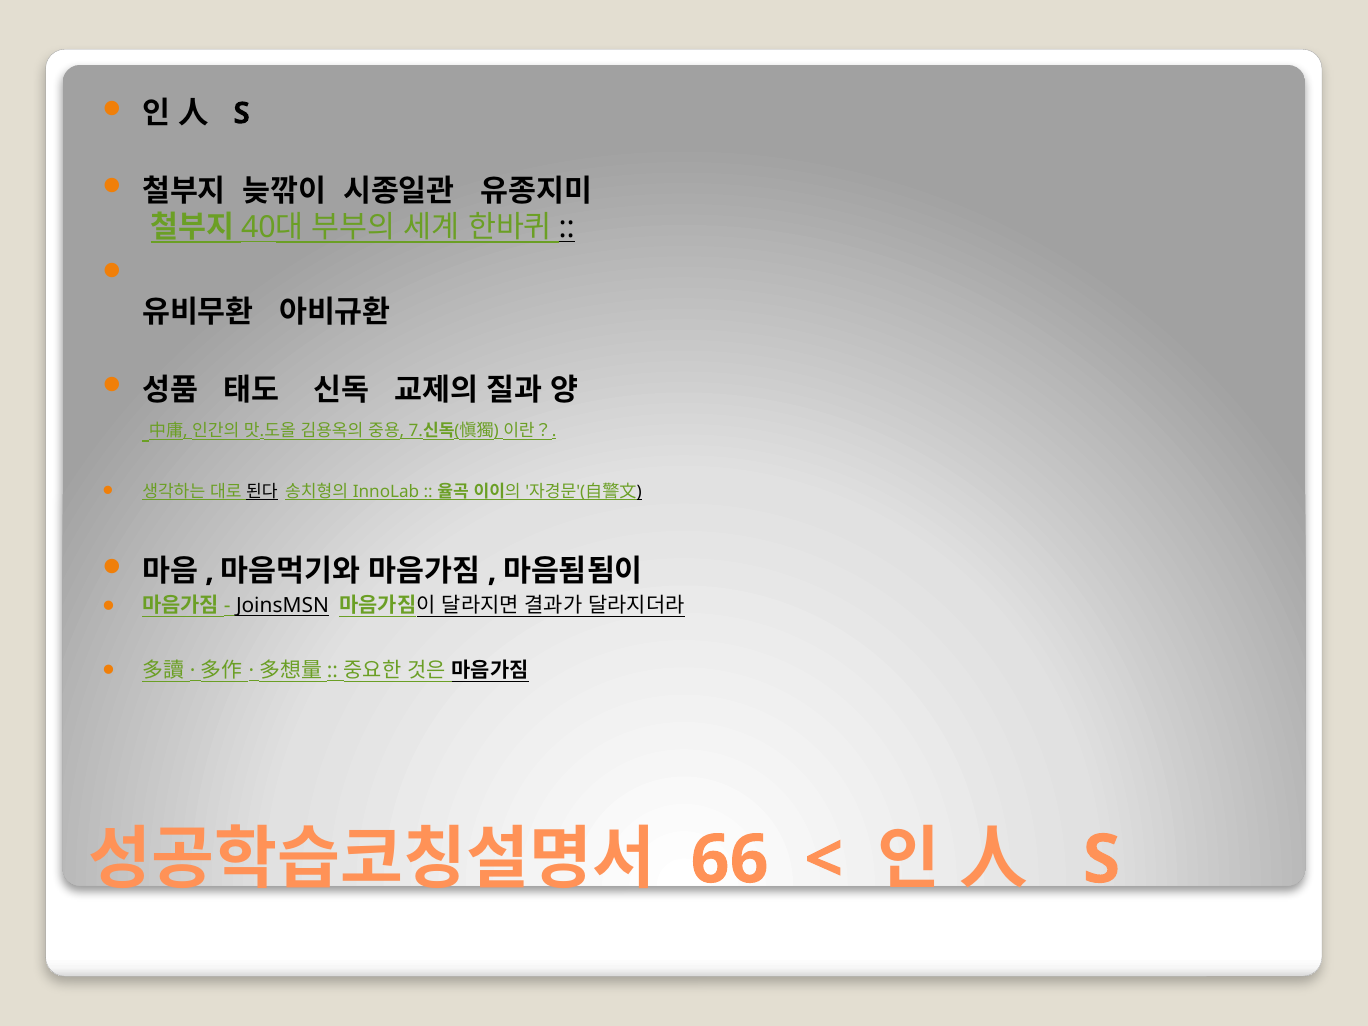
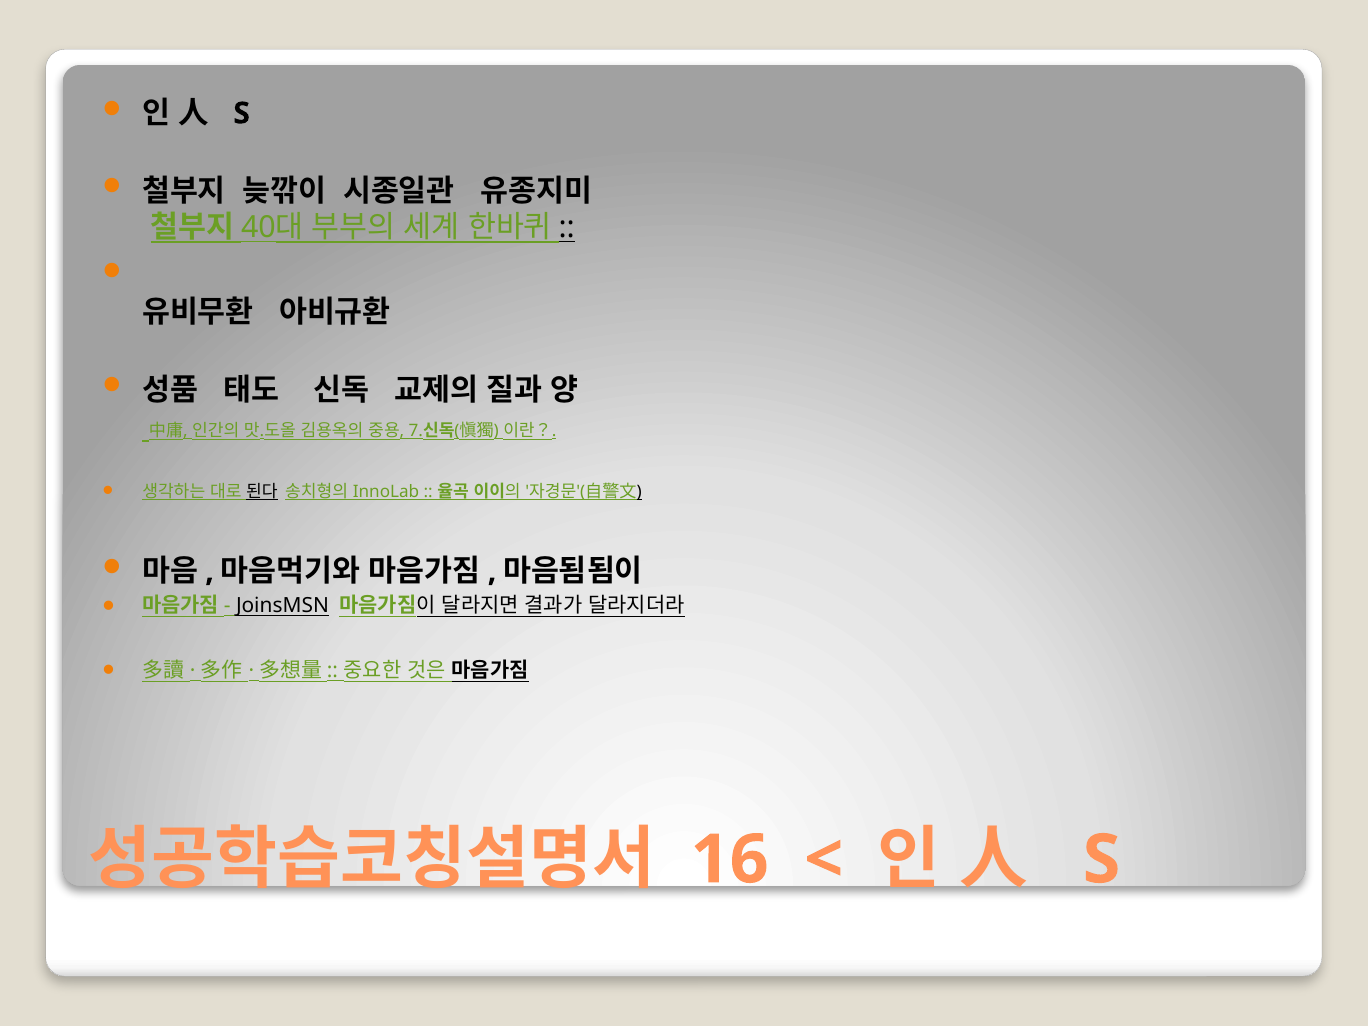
66: 66 -> 16 (730, 860)
